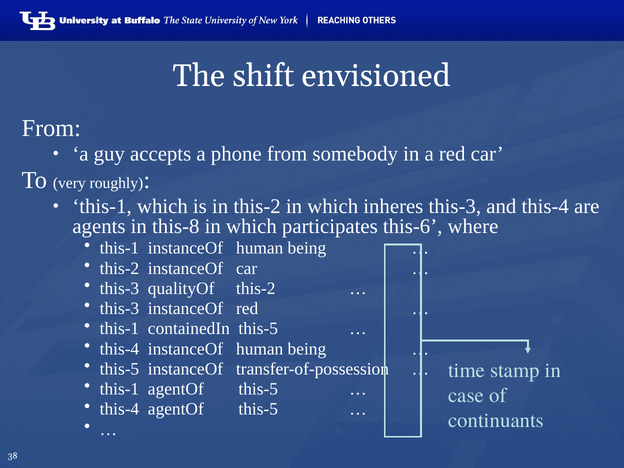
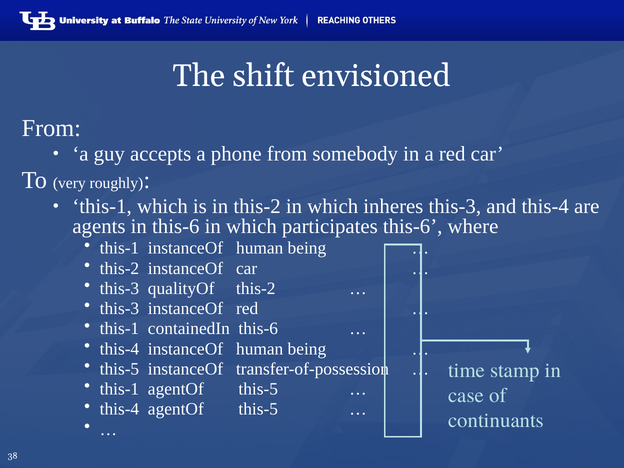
in this-8: this-8 -> this-6 (176, 226)
containedIn this-5: this-5 -> this-6 (258, 329)
